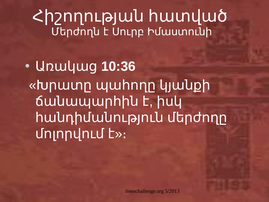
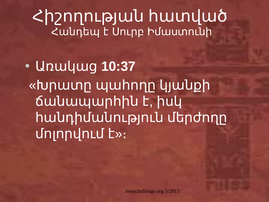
Մերժողն: Մերժողն -> Հանդեպ (76, 32)
10:36: 10:36 -> 10:37 (118, 66)
